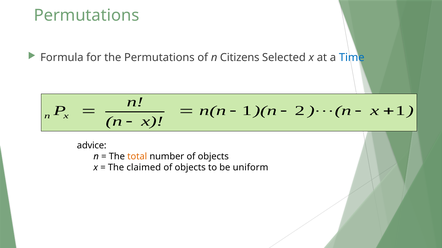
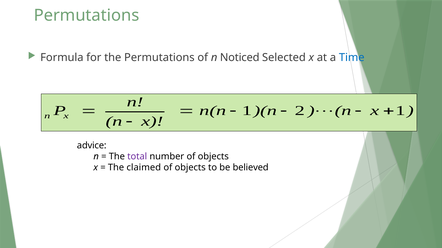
Citizens: Citizens -> Noticed (240, 58)
total colour: orange -> purple (137, 157)
uniform: uniform -> believed (251, 168)
